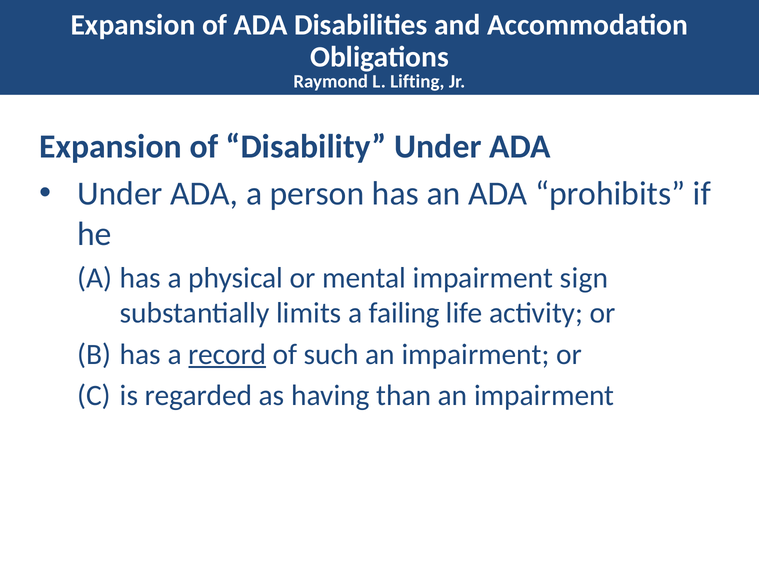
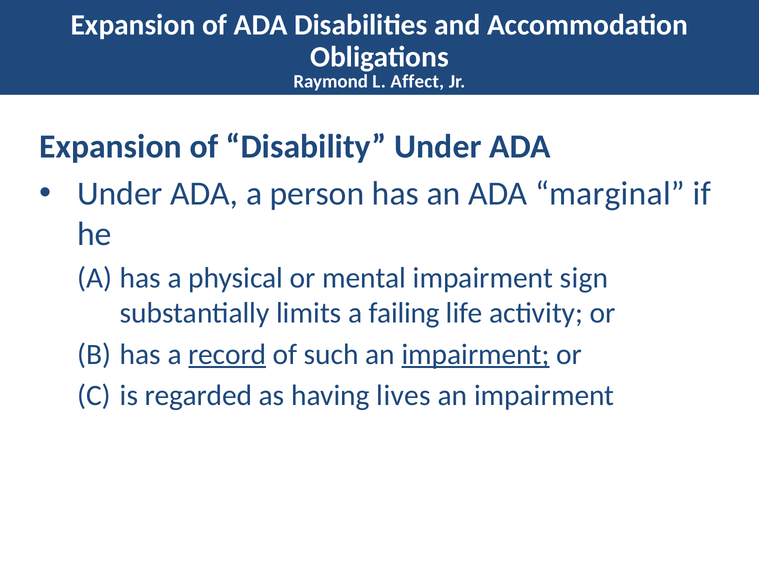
Lifting: Lifting -> Affect (417, 82)
prohibits: prohibits -> marginal (610, 194)
impairment underline: none -> present (476, 355)
than: than -> lives (404, 396)
